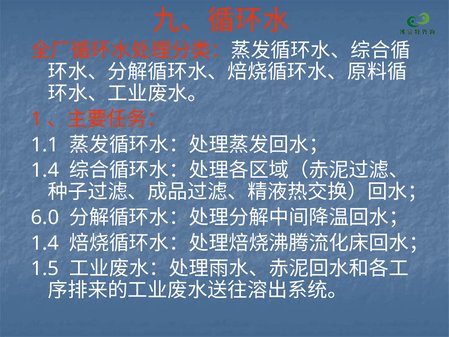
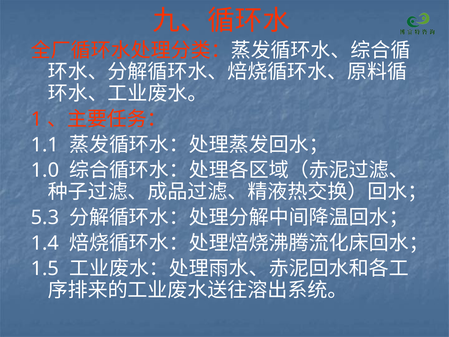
1.4: 1.4 -> 1.0 (45, 170)
6.0: 6.0 -> 5.3 (45, 217)
